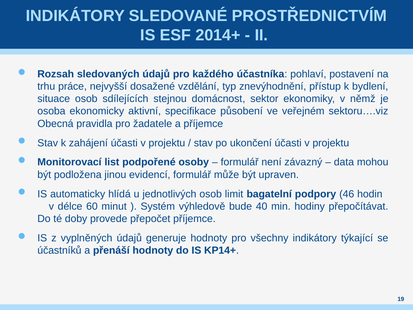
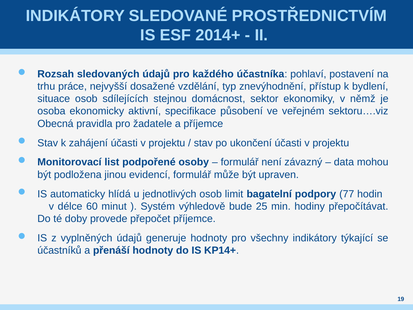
46: 46 -> 77 (347, 194)
40: 40 -> 25 (262, 206)
